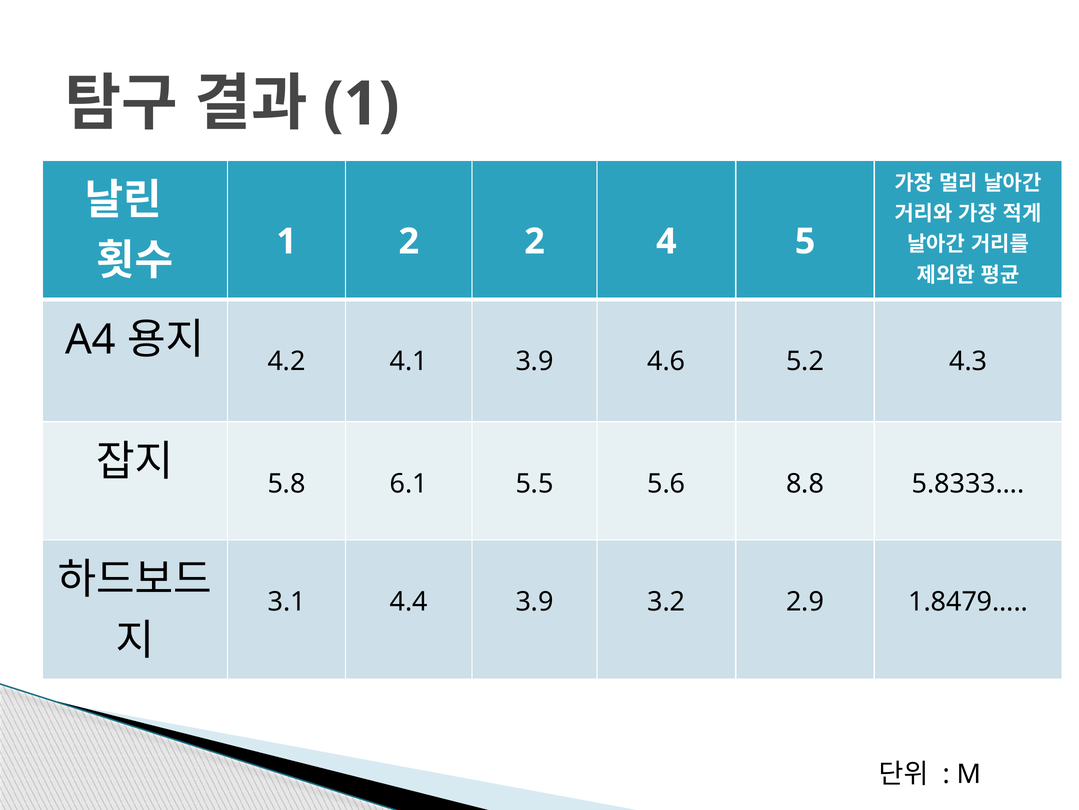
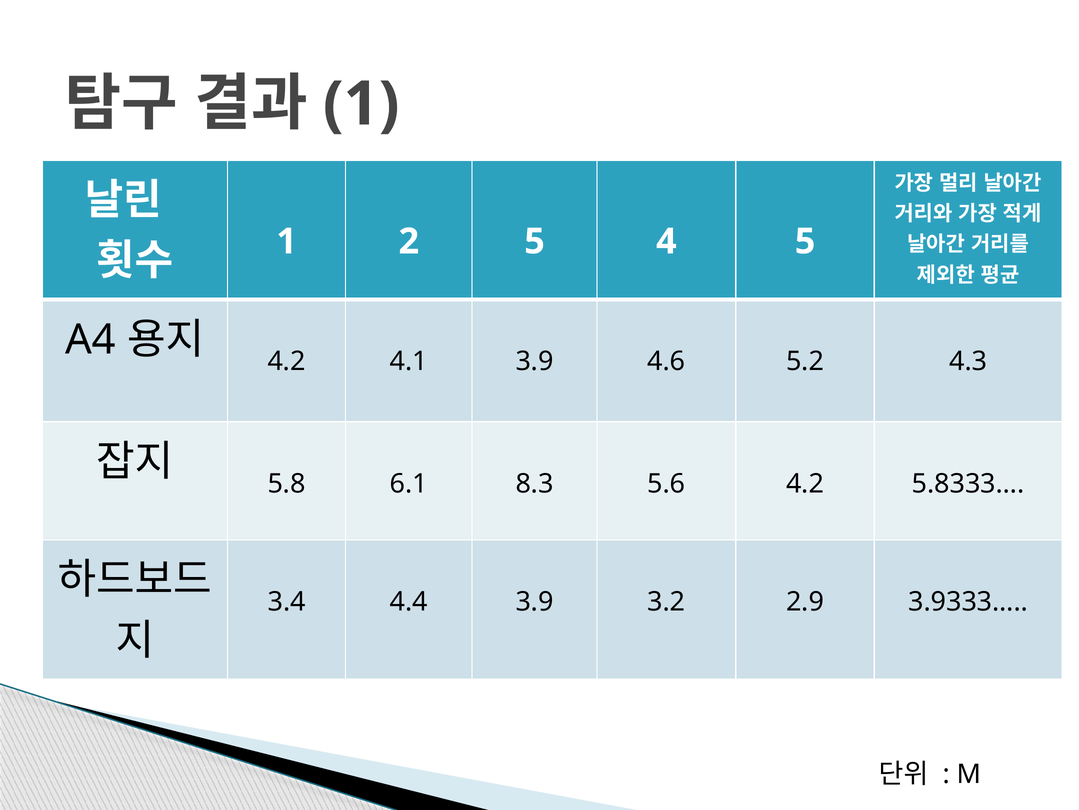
2 2: 2 -> 5 (535, 241)
5.5: 5.5 -> 8.3 (535, 483)
5.6 8.8: 8.8 -> 4.2 (805, 483)
3.1: 3.1 -> 3.4 (287, 601)
1.8479…: 1.8479… -> 3.9333… (968, 601)
